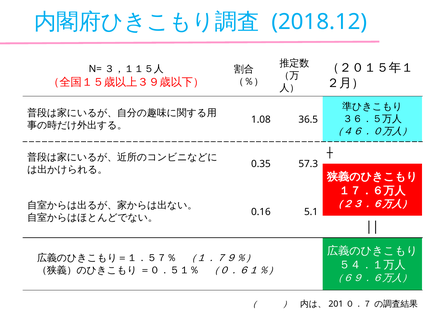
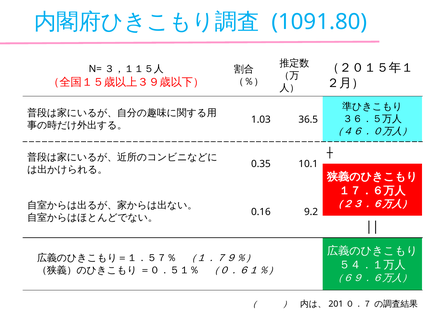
2018.12: 2018.12 -> 1091.80 (319, 22)
1.08: 1.08 -> 1.03 (261, 120)
57.3: 57.3 -> 10.1 (308, 164)
5.1: 5.1 -> 9.2 (311, 212)
